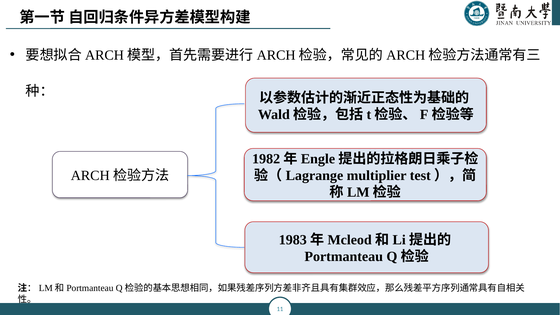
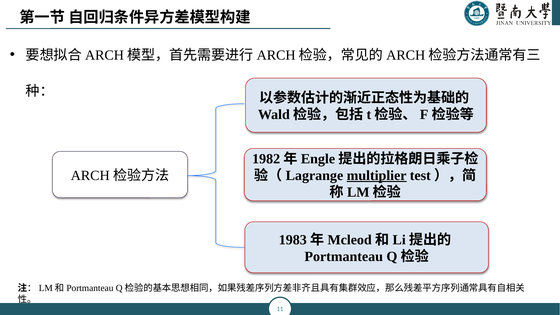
multiplier underline: none -> present (377, 176)
